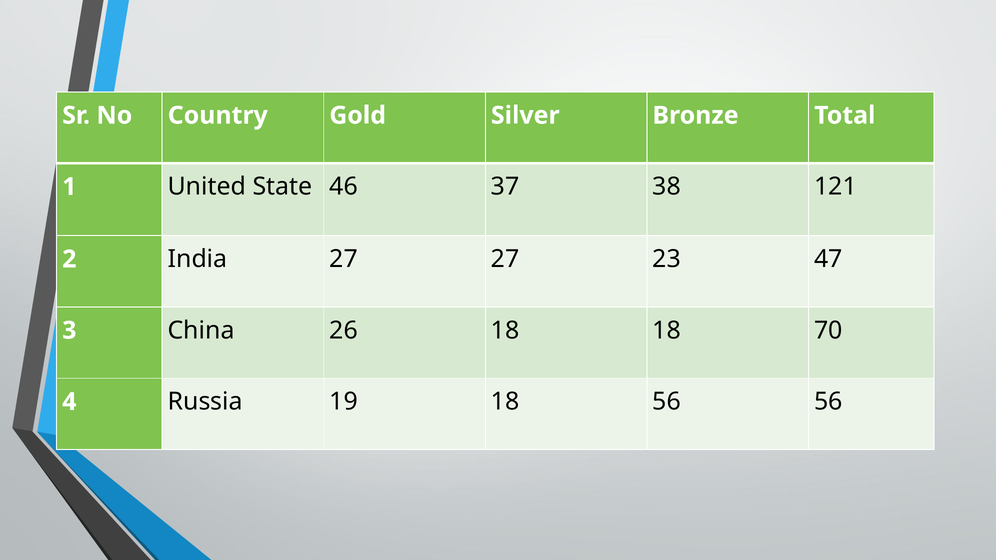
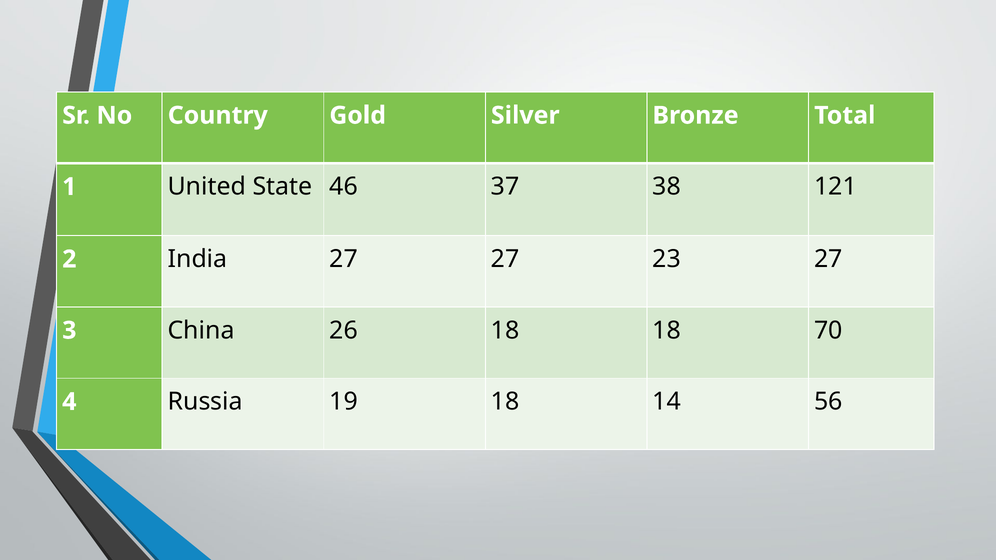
23 47: 47 -> 27 (828, 259)
18 56: 56 -> 14 (667, 402)
